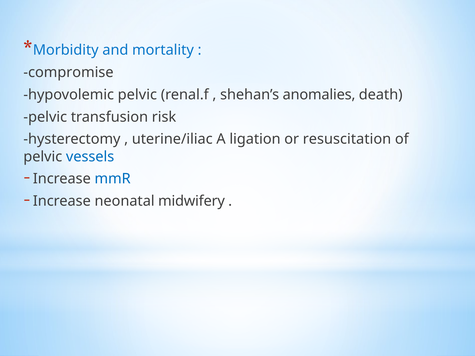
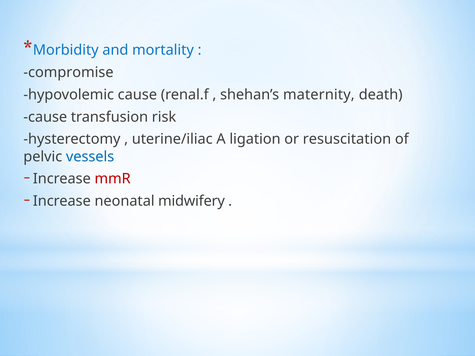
hypovolemic pelvic: pelvic -> cause (137, 95)
anomalies: anomalies -> maternity (319, 95)
pelvic: pelvic -> cause (45, 117)
mmR colour: blue -> red (113, 179)
